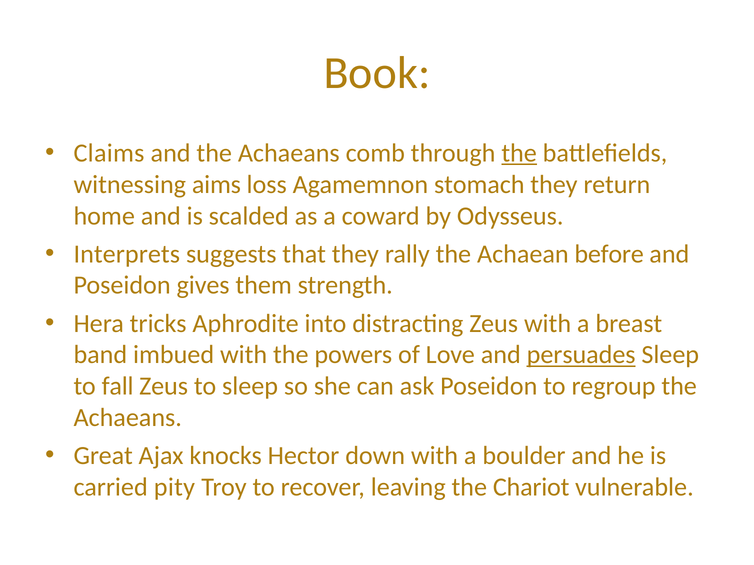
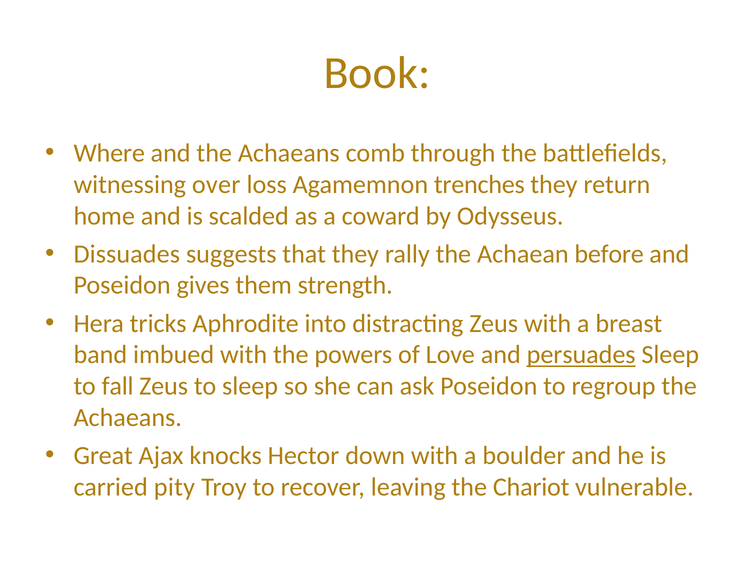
Claims: Claims -> Where (109, 153)
the underline: present -> none (519, 153)
aims: aims -> over (216, 185)
stomach: stomach -> trenches (479, 185)
Interprets: Interprets -> Dissuades (127, 254)
